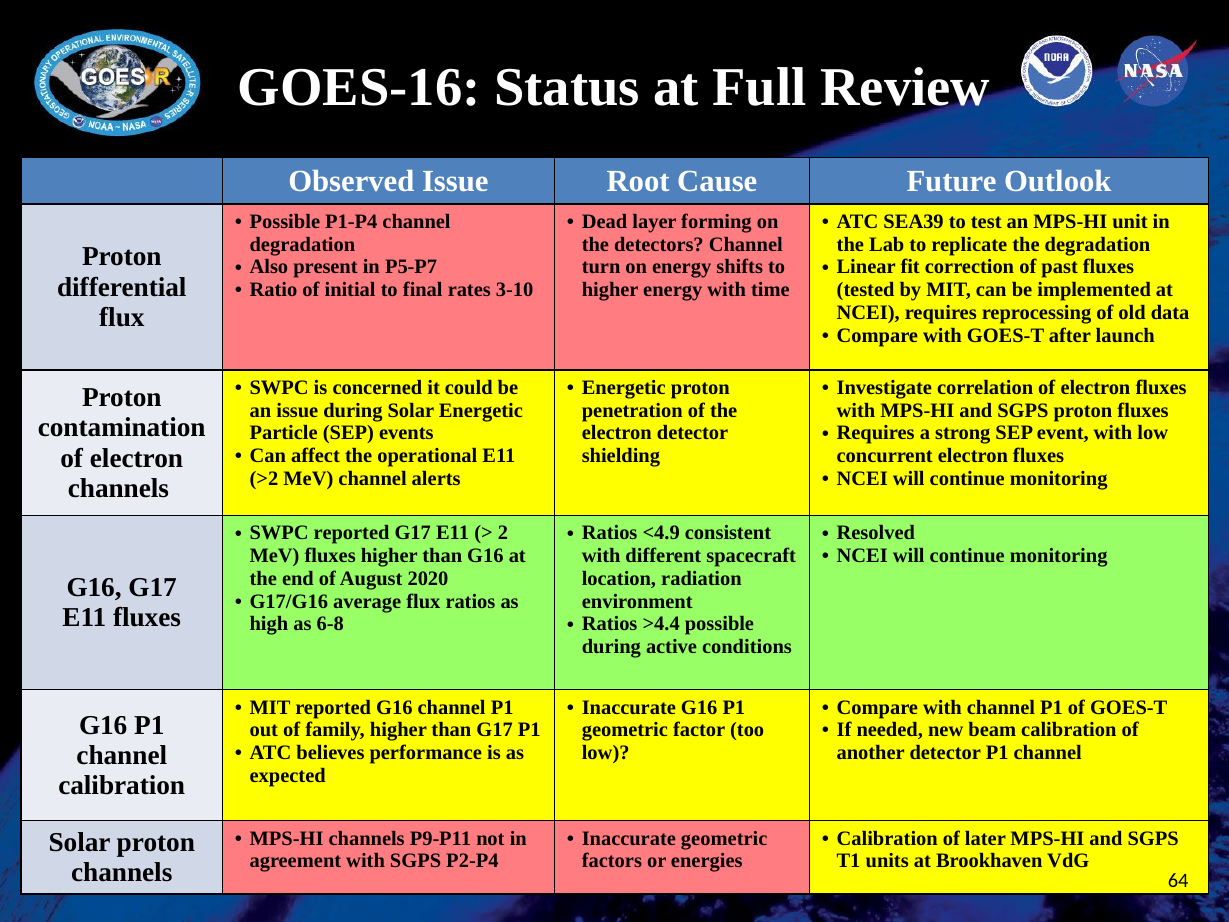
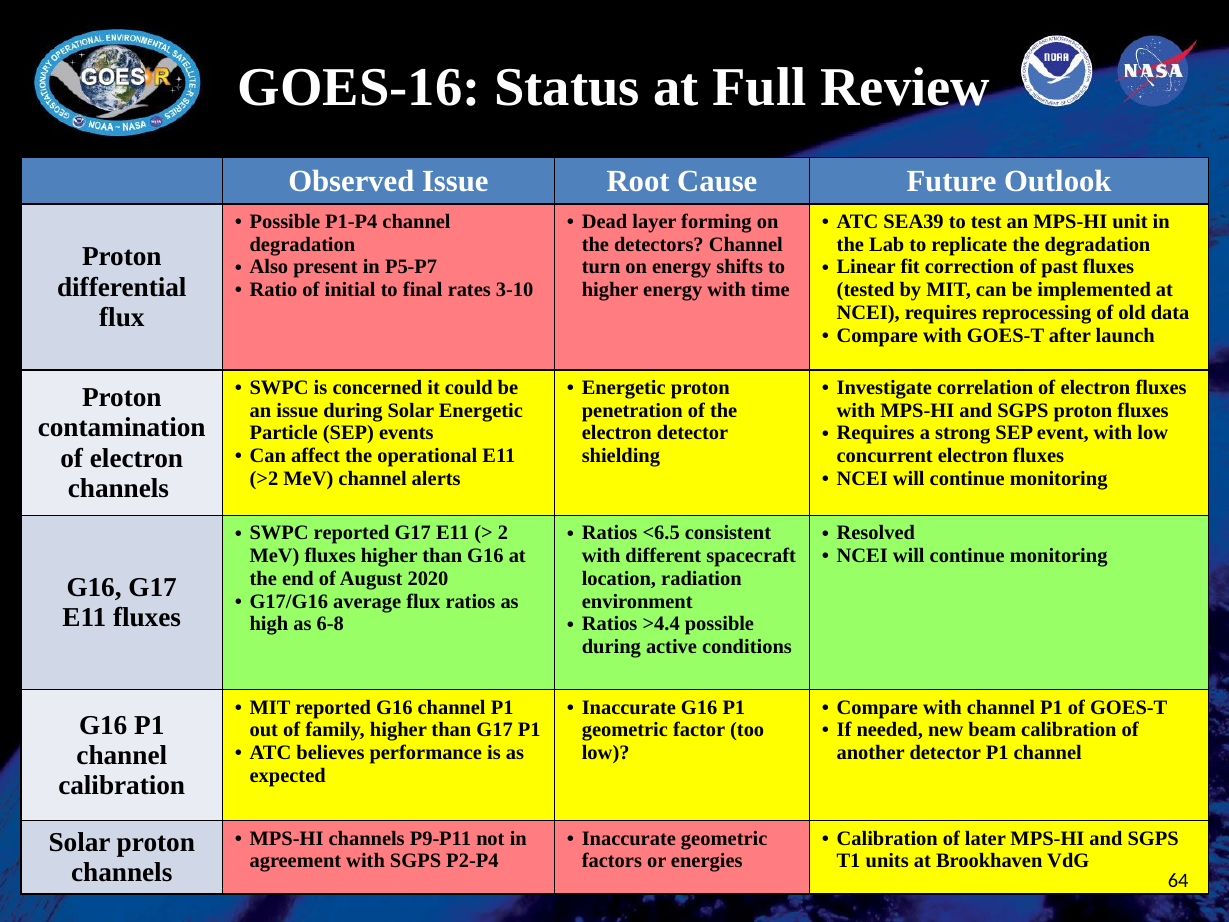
<4.9: <4.9 -> <6.5 (661, 533)
